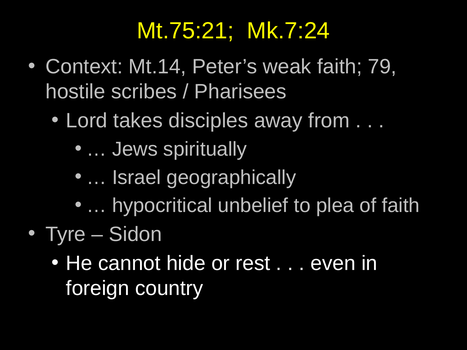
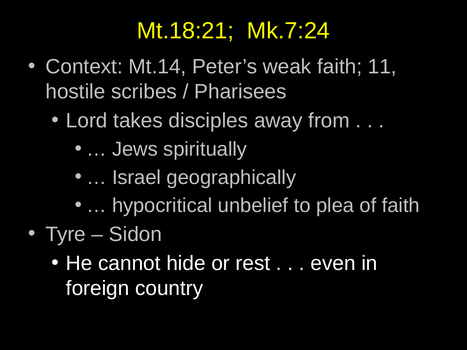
Mt.75:21: Mt.75:21 -> Mt.18:21 (185, 31)
79: 79 -> 11 (382, 67)
